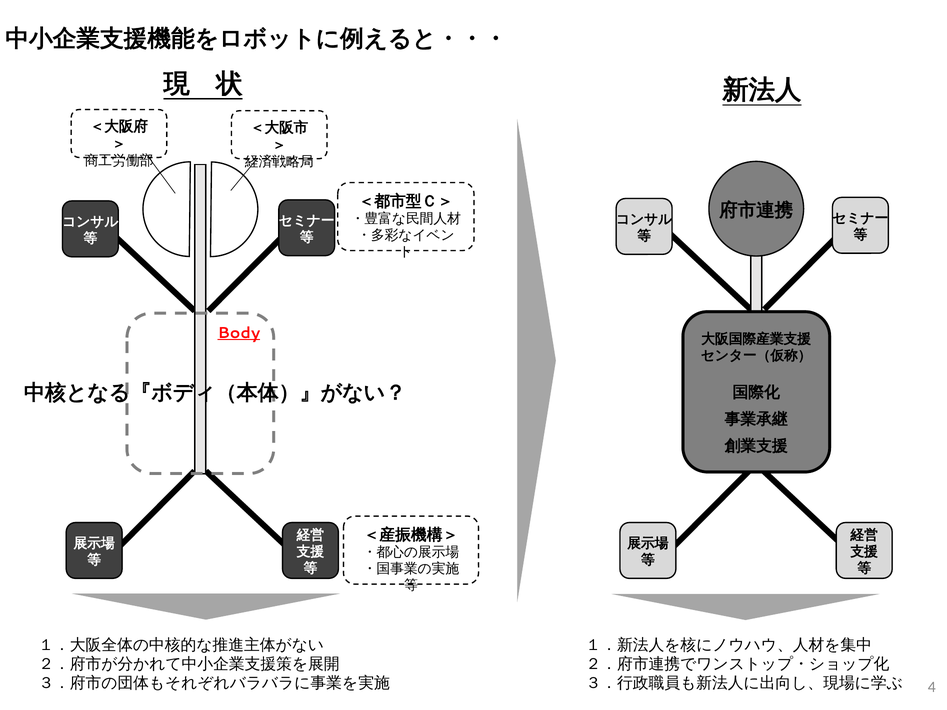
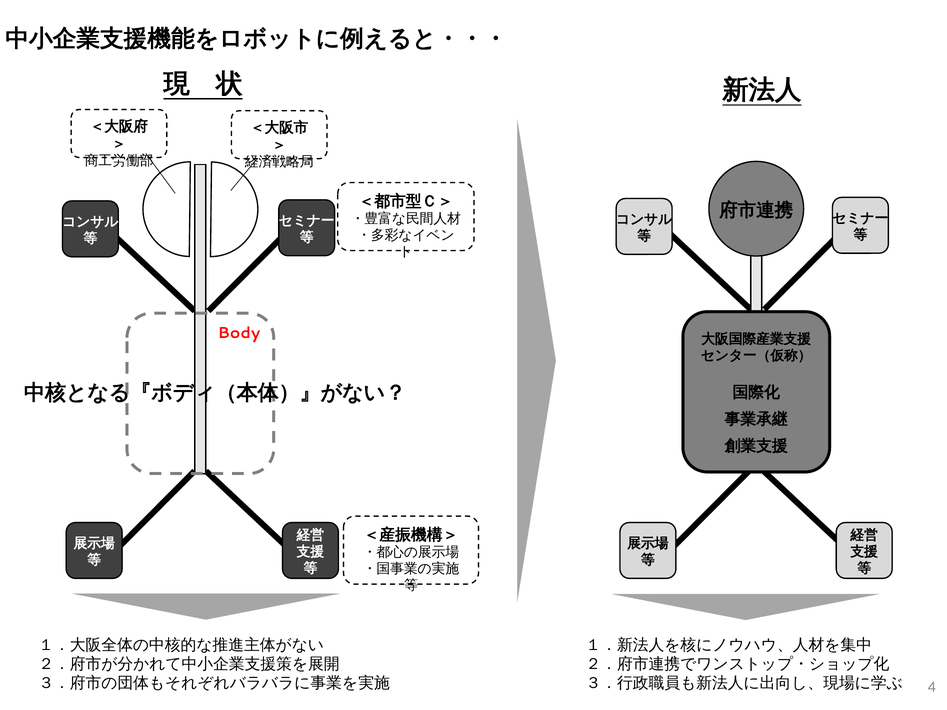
Body underline: present -> none (239, 333)
